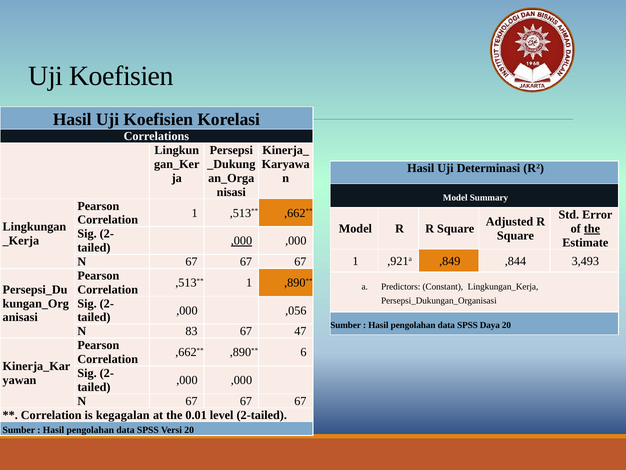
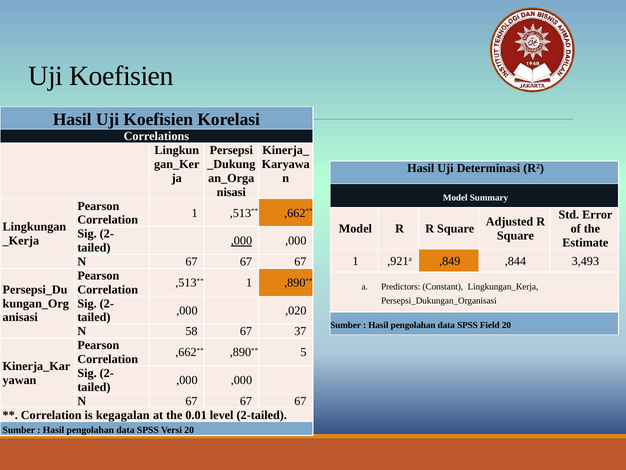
the underline: present -> none (592, 228)
,056: ,056 -> ,020 (296, 310)
Daya: Daya -> Field (490, 325)
83: 83 -> 58 (191, 331)
47: 47 -> 37 (300, 331)
6: 6 -> 5 (303, 352)
